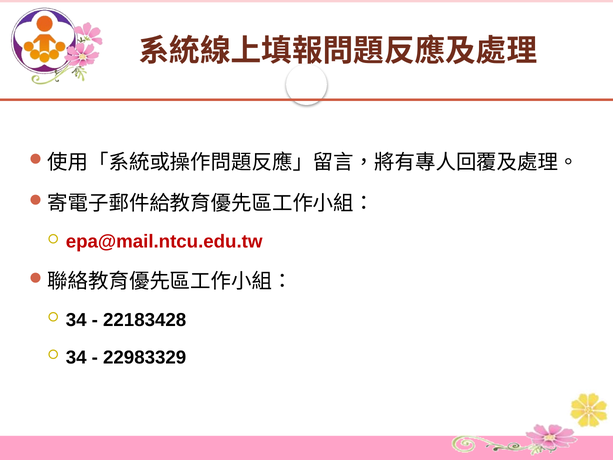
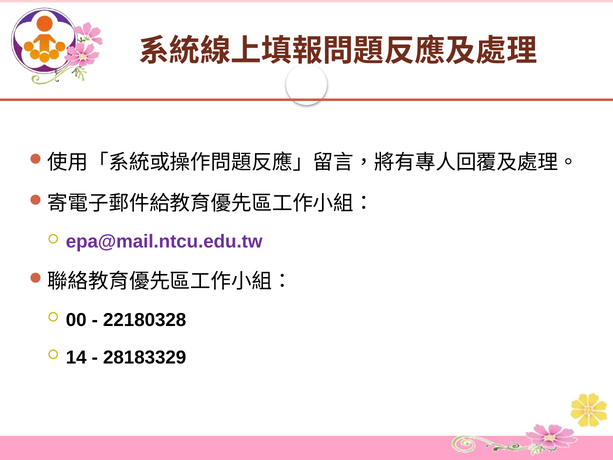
epa@mail.ntcu.edu.tw colour: red -> purple (164, 242)
34: 34 -> 00 (76, 320)
22183428: 22183428 -> 22180328 (145, 320)
34: 34 -> 14 (76, 357)
22983329: 22983329 -> 28183329 (145, 357)
